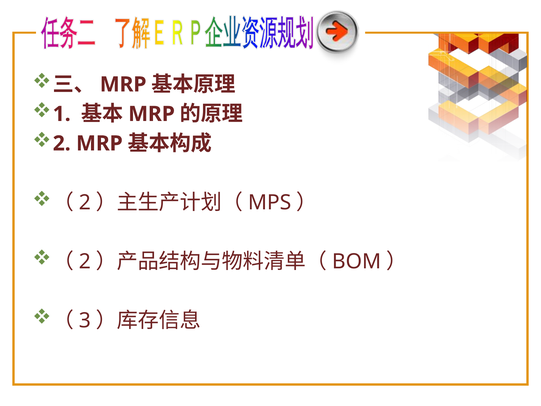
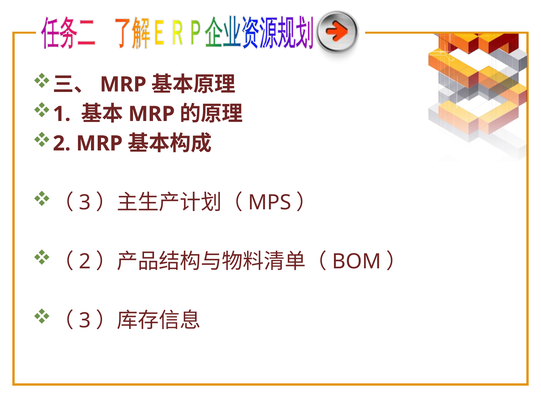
2: 2 -> 3 (85, 202)
